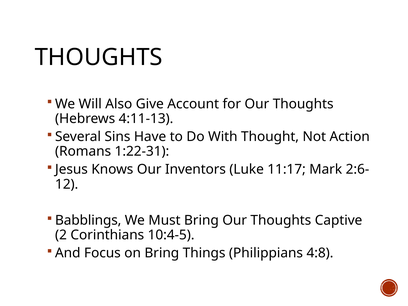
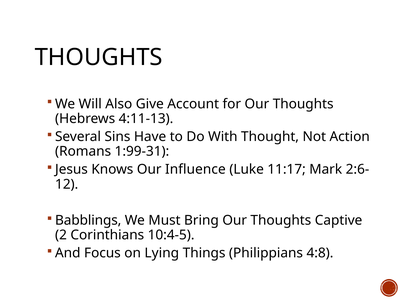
1:22-31: 1:22-31 -> 1:99-31 (142, 151)
Inventors: Inventors -> Influence (195, 170)
on Bring: Bring -> Lying (162, 253)
